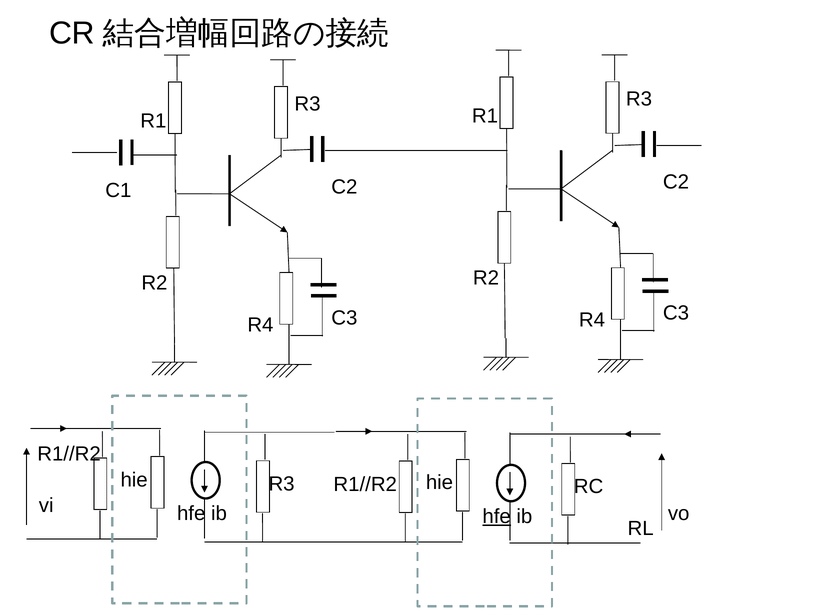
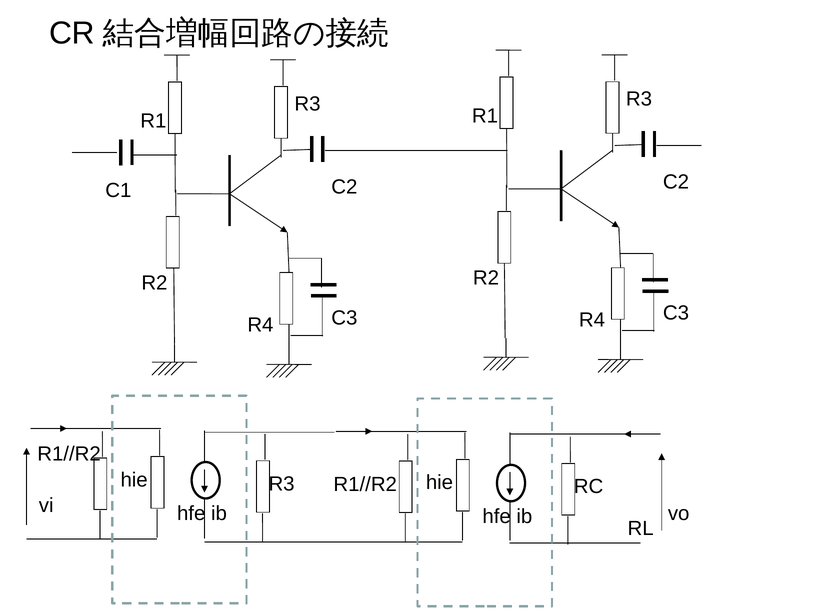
hfe underline: present -> none (497, 516)
